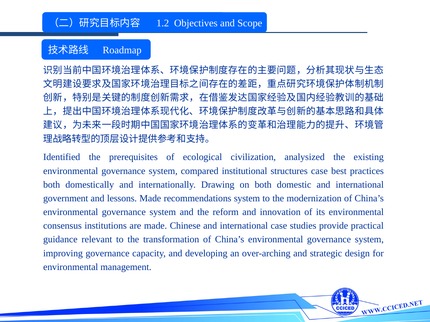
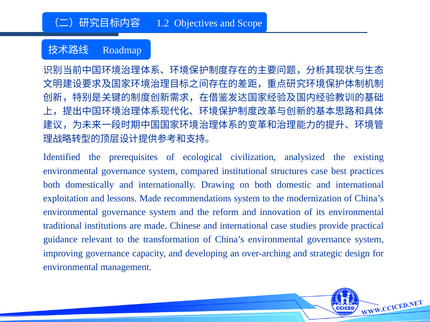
government: government -> exploitation (66, 199)
consensus: consensus -> traditional (62, 226)
